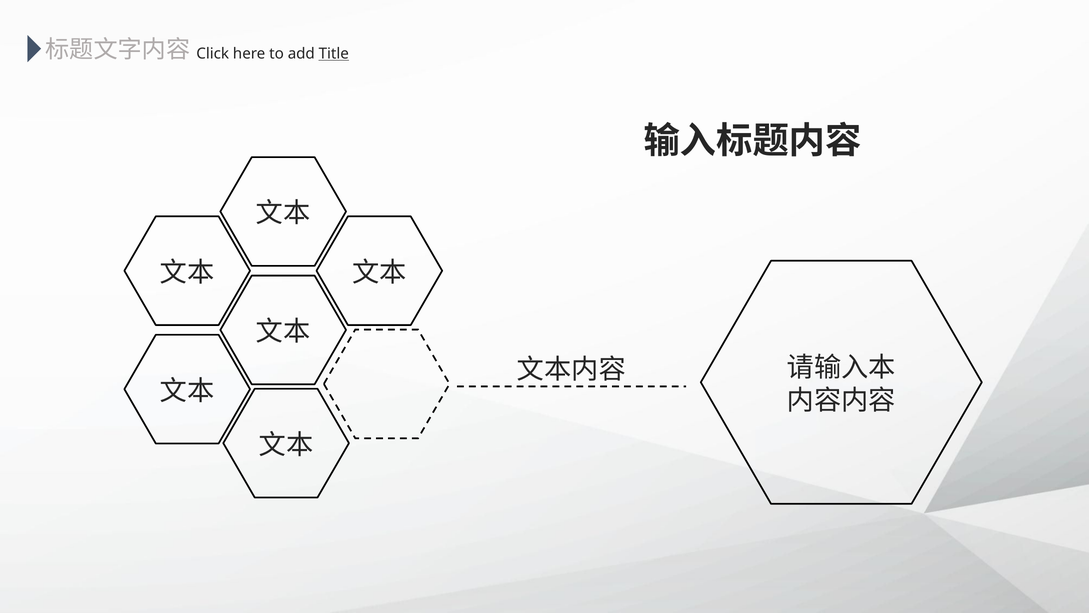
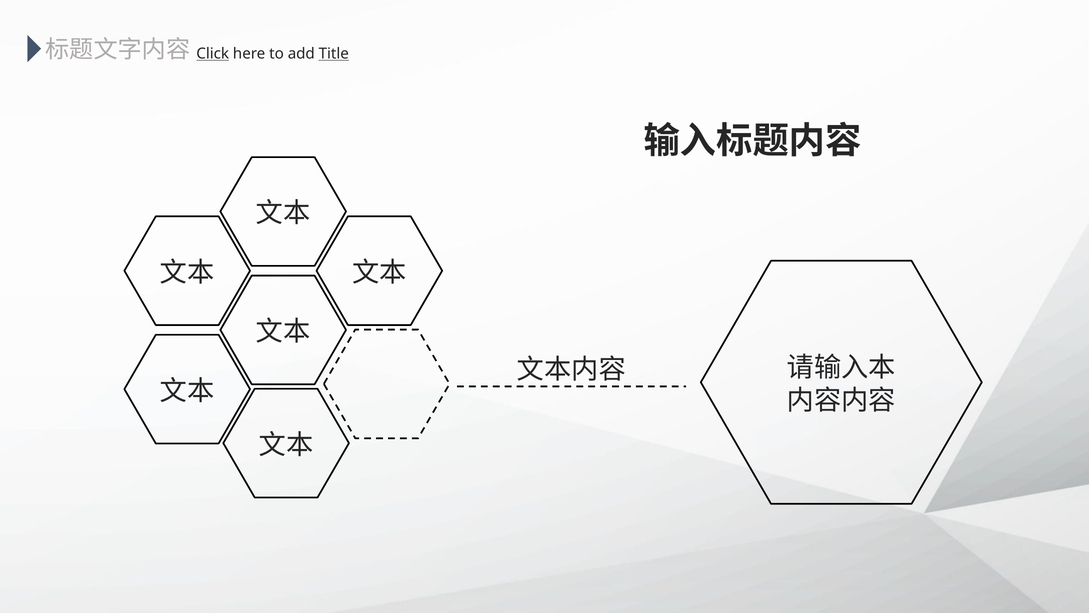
Click underline: none -> present (213, 54)
